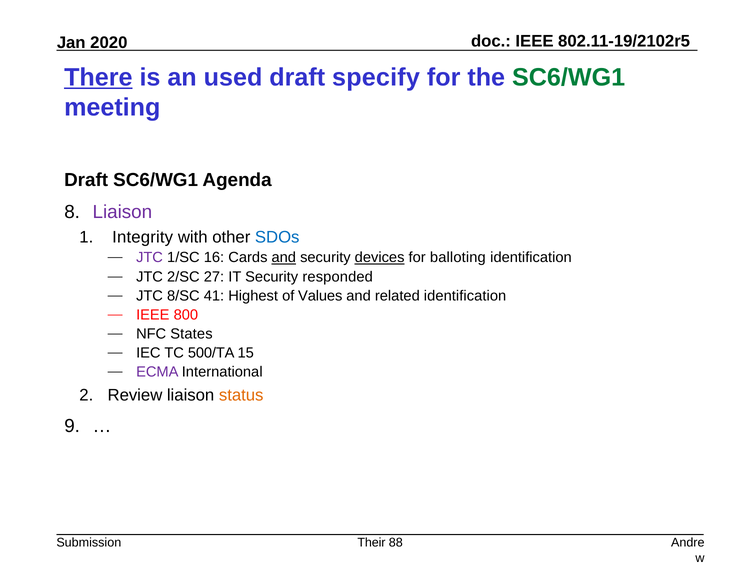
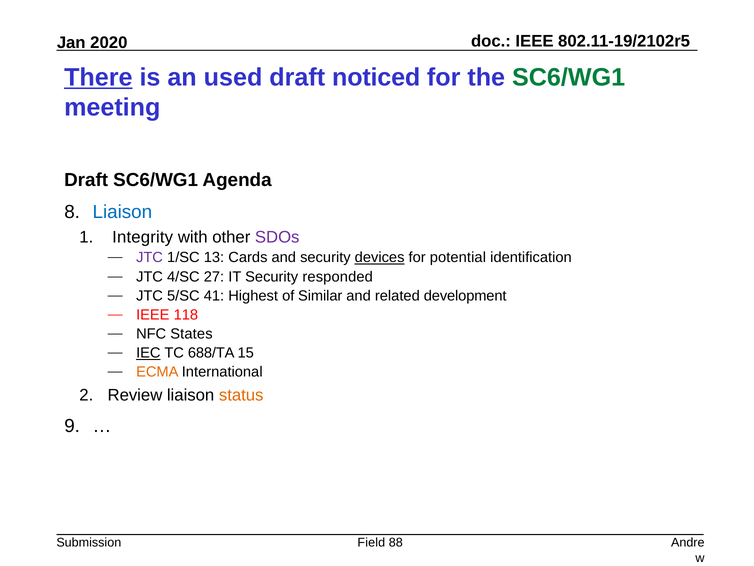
specify: specify -> noticed (376, 77)
Liaison colour: purple -> blue (122, 212)
SDOs colour: blue -> purple (277, 237)
16: 16 -> 13 (214, 257)
and underline: present -> none (284, 257)
balloting: balloting -> potential (458, 257)
2/SC: 2/SC -> 4/SC (183, 276)
8/SC: 8/SC -> 5/SC (183, 296)
Values: Values -> Similar (320, 296)
related identification: identification -> development (465, 296)
800: 800 -> 118 (186, 315)
IEC underline: none -> present (148, 353)
500/TA: 500/TA -> 688/TA (211, 353)
ECMA colour: purple -> orange (157, 372)
Their: Their -> Field (371, 542)
